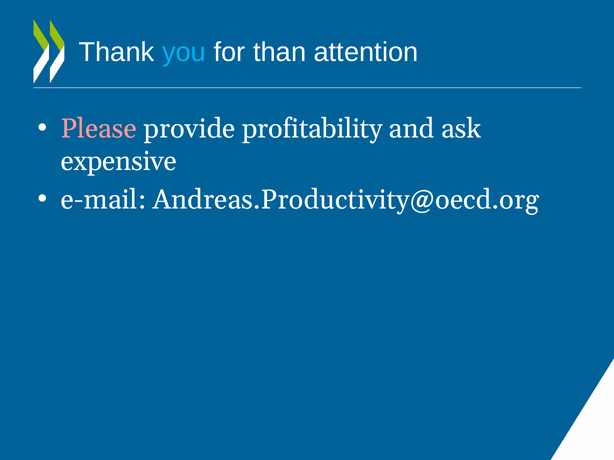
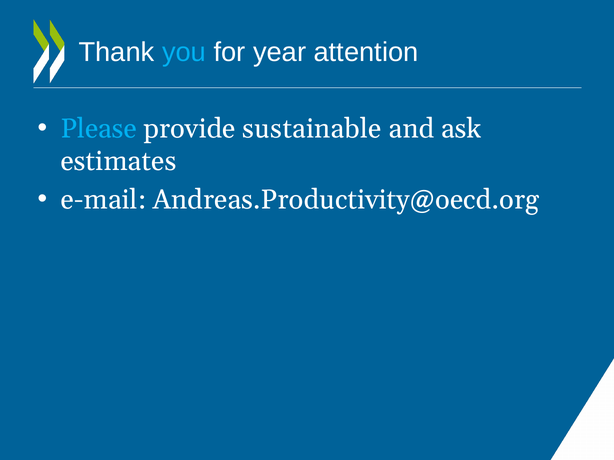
than: than -> year (280, 52)
Please colour: pink -> light blue (99, 129)
profitability: profitability -> sustainable (312, 129)
expensive: expensive -> estimates (119, 162)
